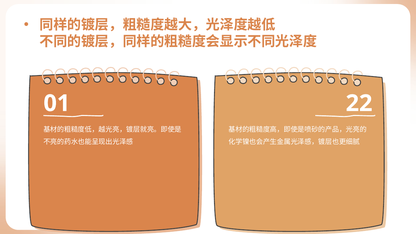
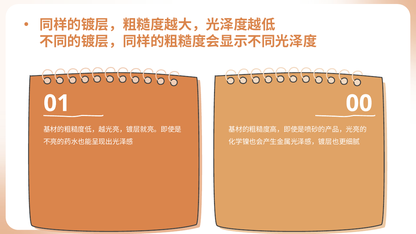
22: 22 -> 00 (359, 103)
